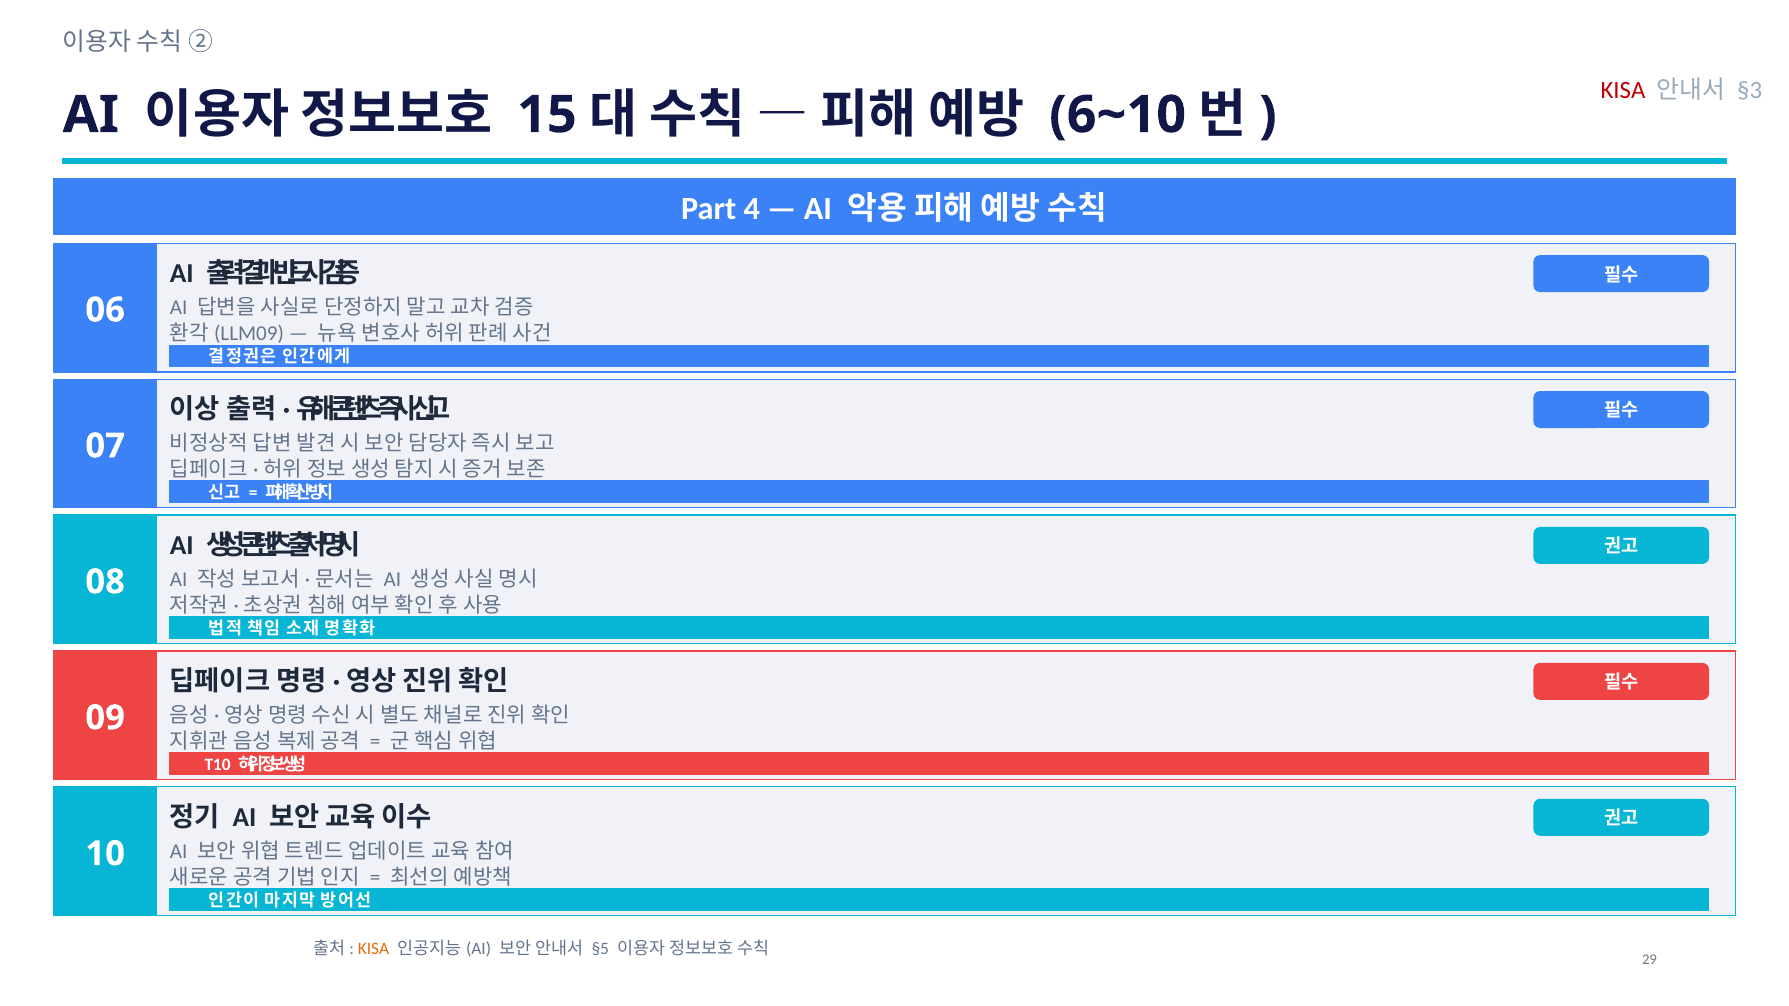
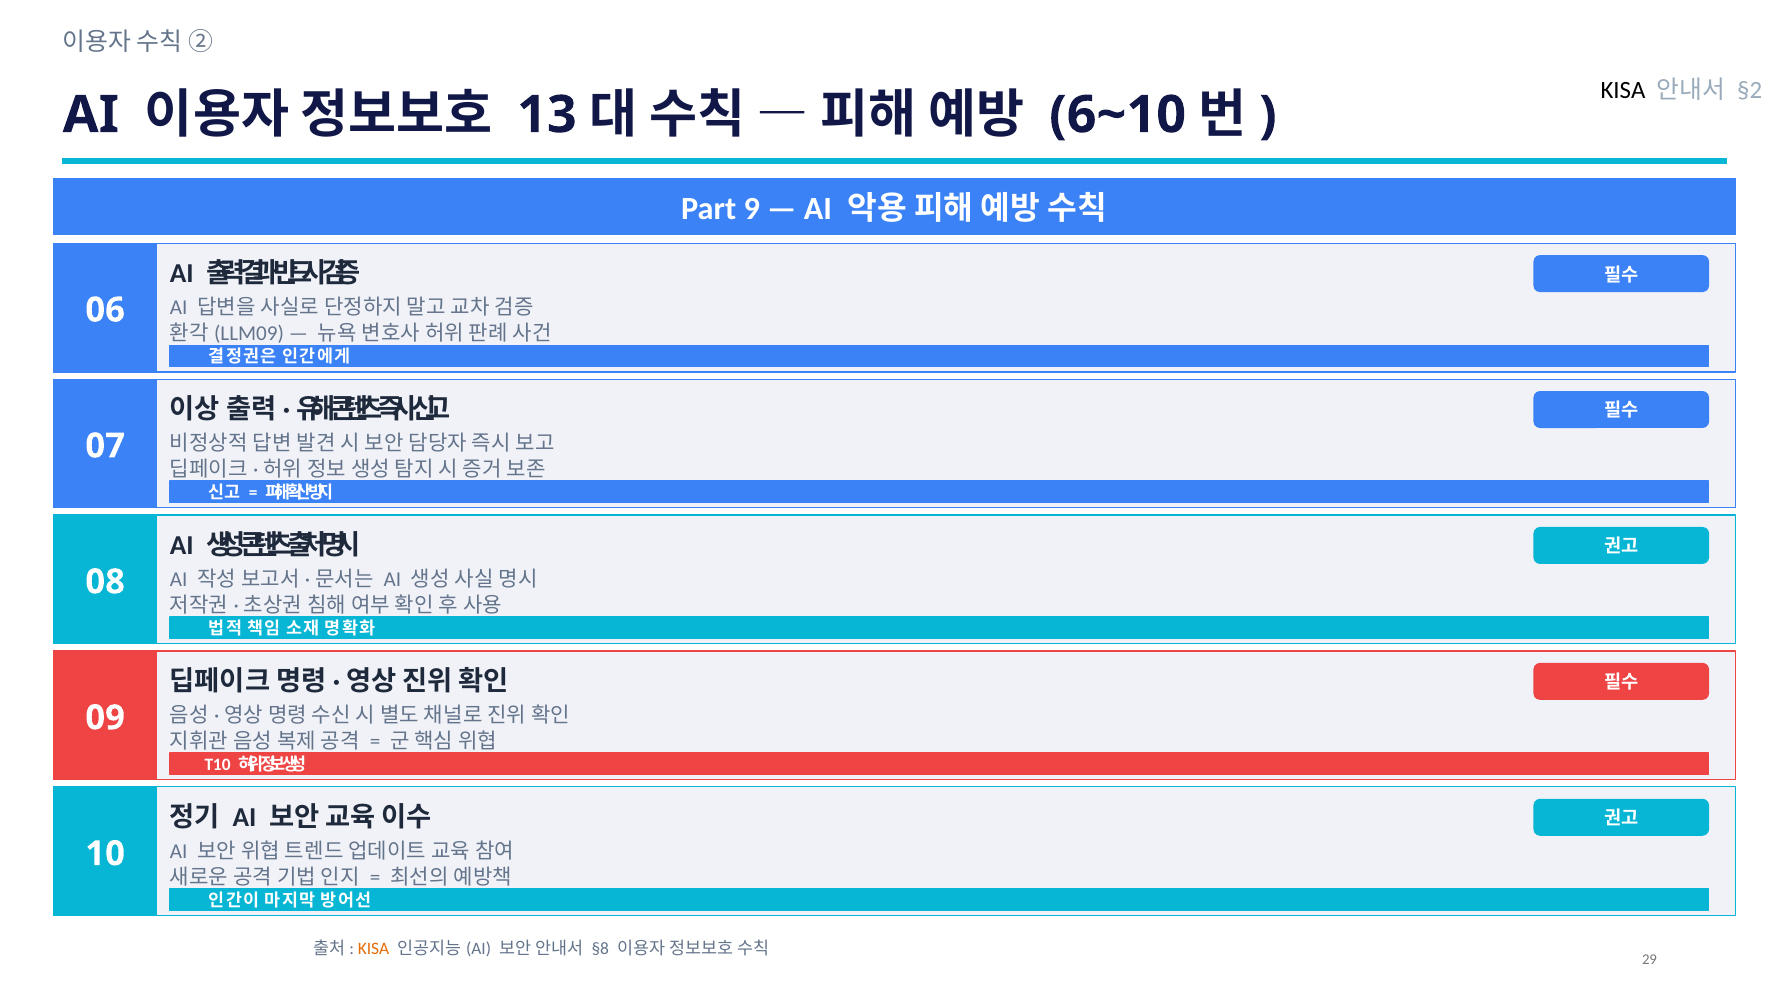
KISA colour: red -> black (1623, 91)
§3: §3 -> §2 (1750, 91)
15: 15 -> 13 (547, 115)
4: 4 -> 9 (752, 209)
§5: §5 -> §8 (600, 949)
